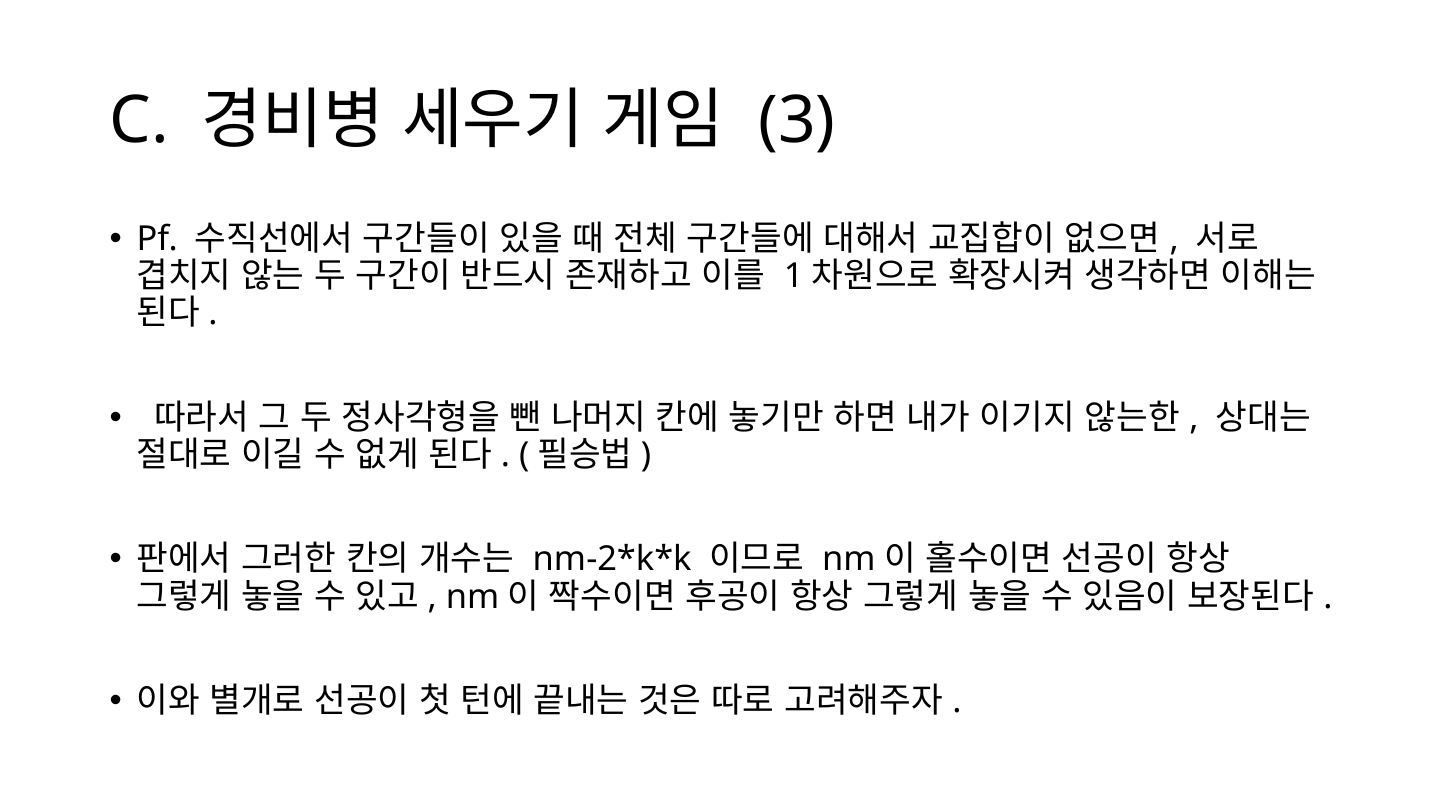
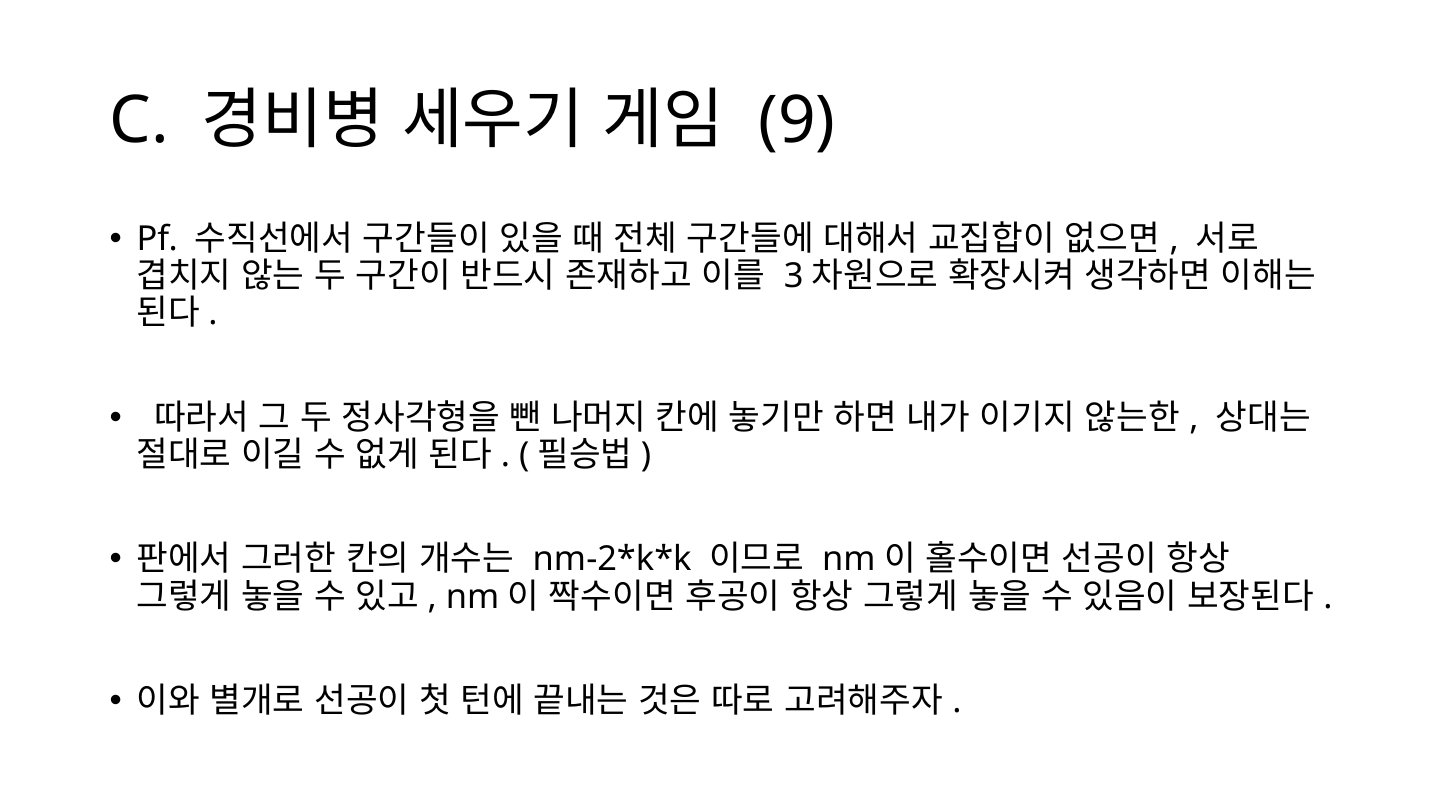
3: 3 -> 9 (797, 121)
1: 1 -> 3 (794, 276)
